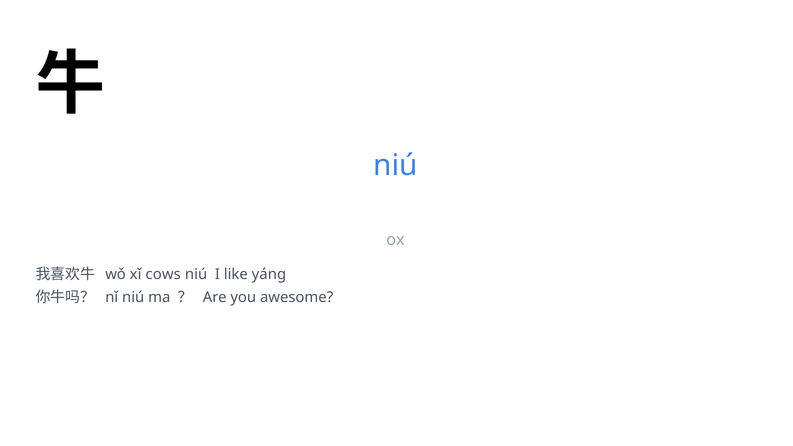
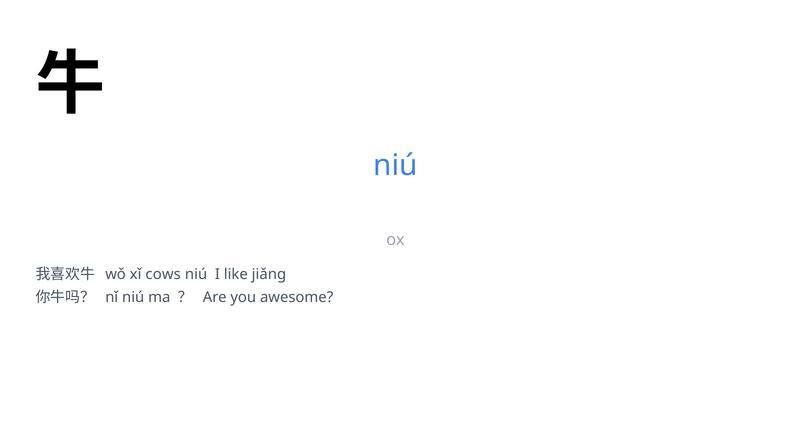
yáng: yáng -> jiǎng (269, 275)
